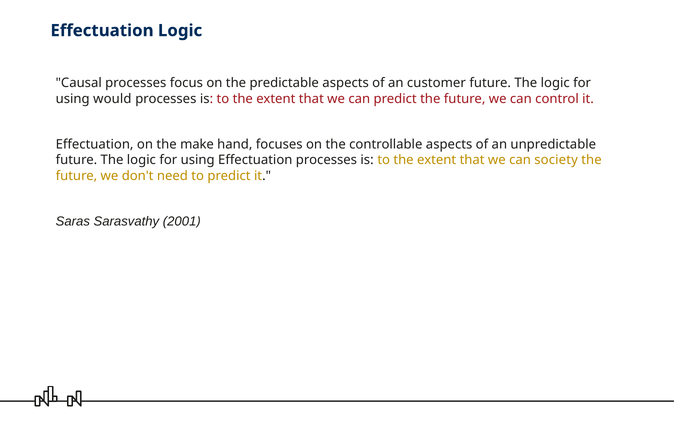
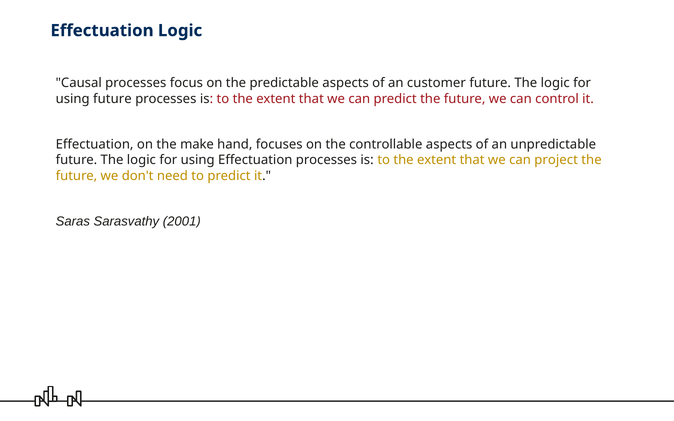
using would: would -> future (112, 99)
society: society -> project (556, 160)
